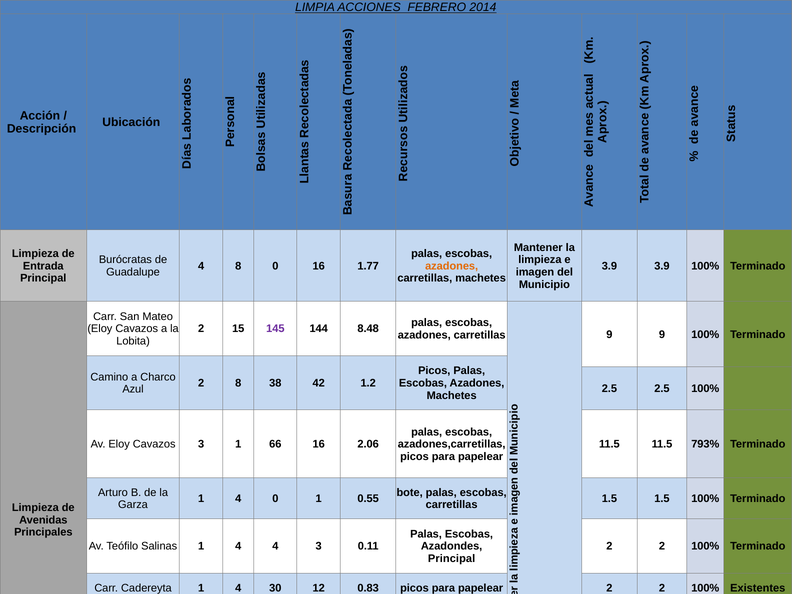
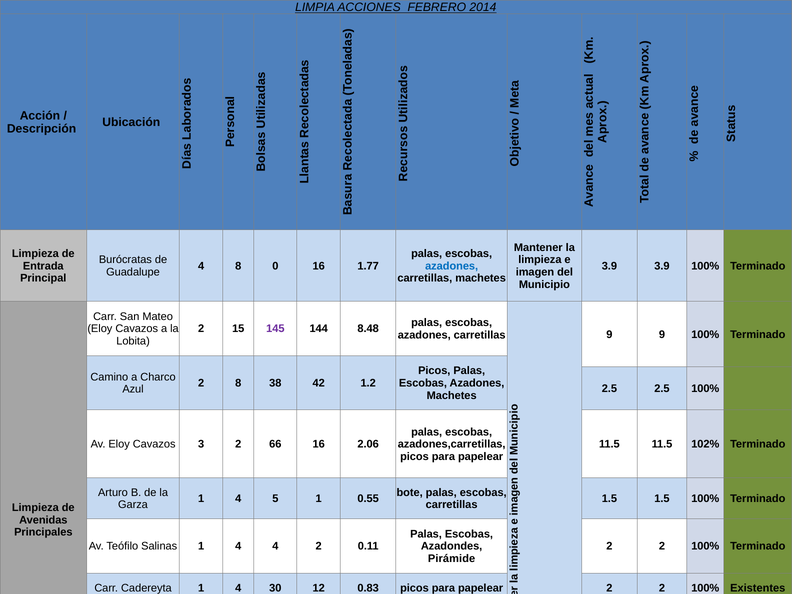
azadones colour: orange -> blue (452, 266)
3 1: 1 -> 2 (238, 444)
793%: 793% -> 102% (705, 444)
4 0: 0 -> 5 (275, 499)
4 3: 3 -> 2 (319, 546)
Principal: Principal -> Pirámide (452, 559)
